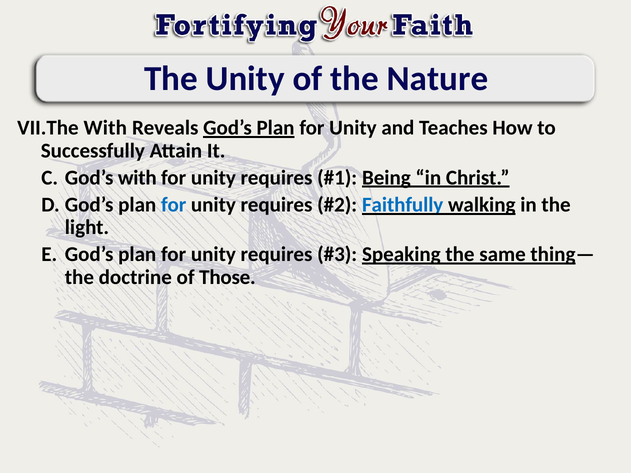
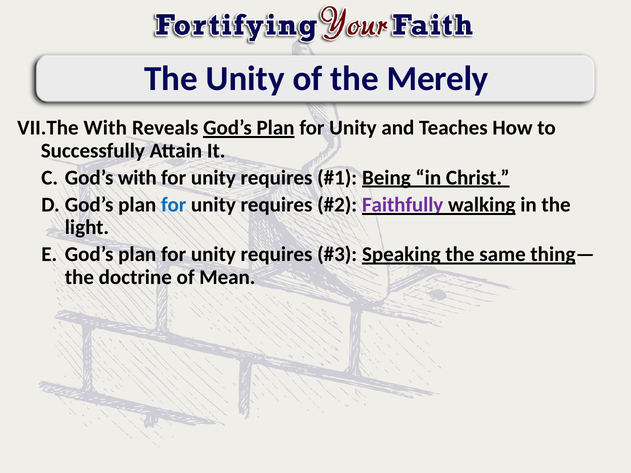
Nature: Nature -> Merely (438, 79)
Faithfully colour: blue -> purple (403, 205)
Those: Those -> Mean (227, 277)
